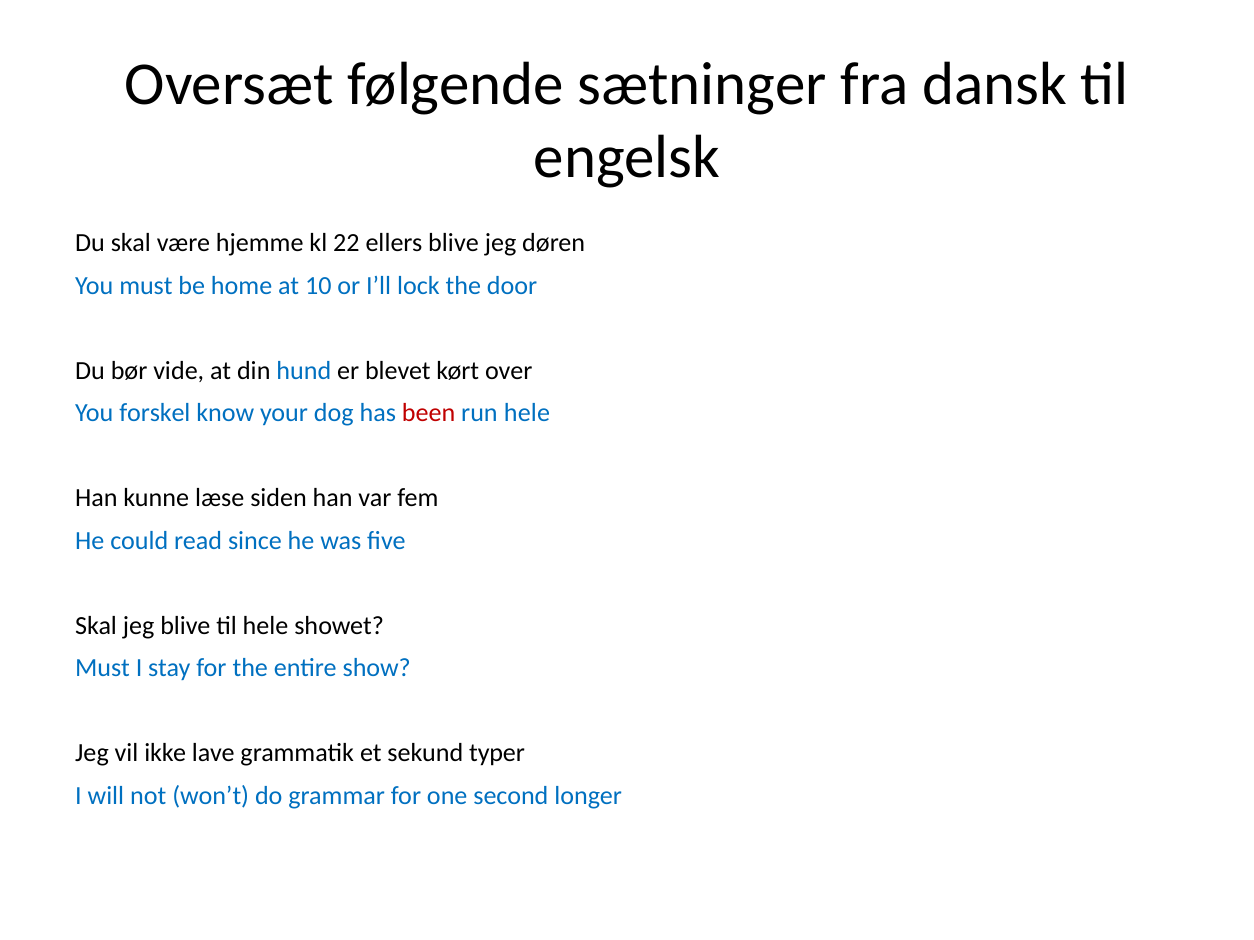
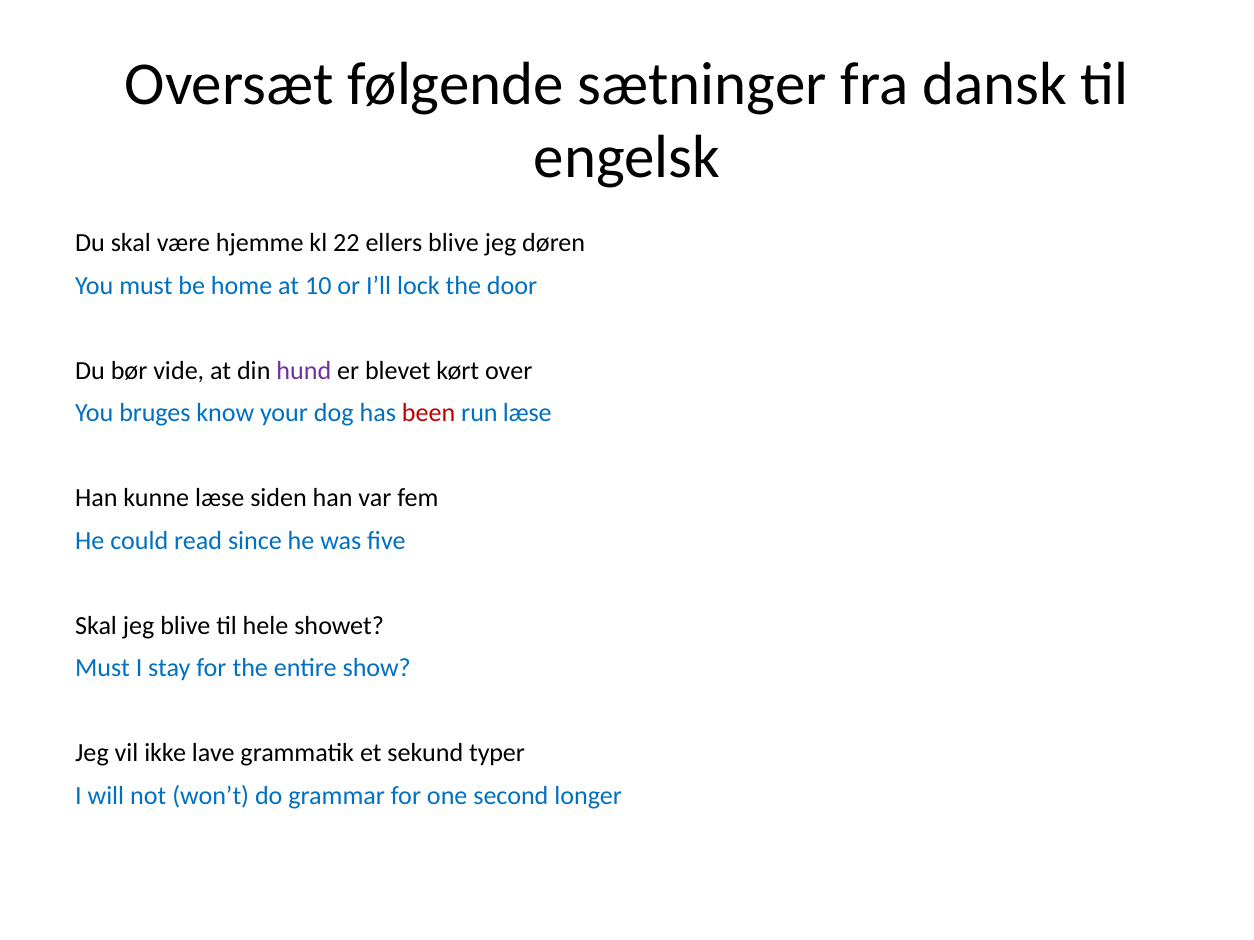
hund colour: blue -> purple (304, 371)
forskel: forskel -> bruges (155, 413)
run hele: hele -> læse (527, 413)
